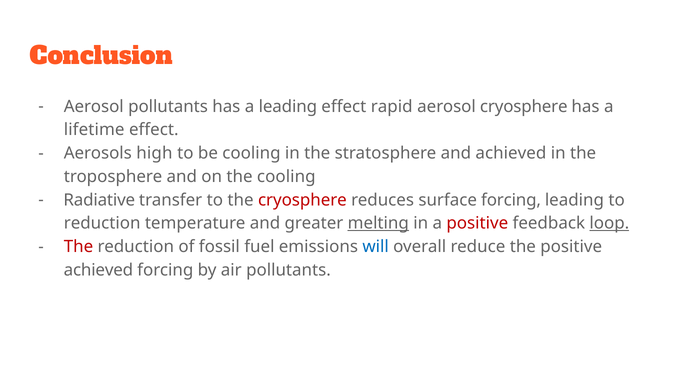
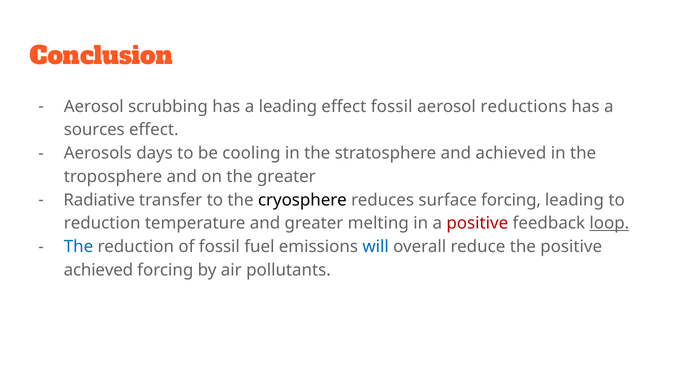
Aerosol pollutants: pollutants -> scrubbing (168, 107)
effect rapid: rapid -> fossil (392, 107)
aerosol cryosphere: cryosphere -> reductions (524, 107)
lifetime: lifetime -> sources (94, 130)
high: high -> days (155, 153)
the cooling: cooling -> greater (286, 177)
cryosphere colour: red -> black (302, 200)
melting underline: present -> none (378, 224)
The colour: red -> blue (79, 247)
